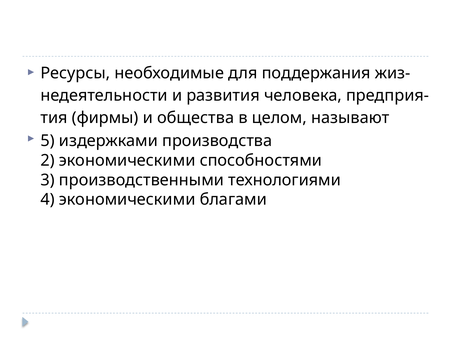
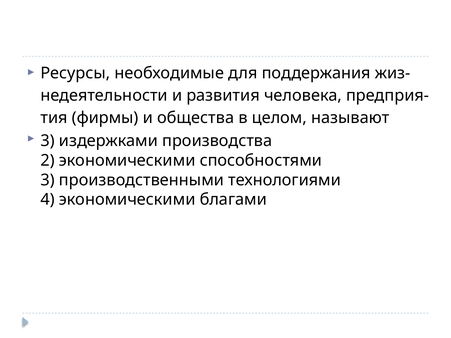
5: 5 -> 3 (48, 141)
